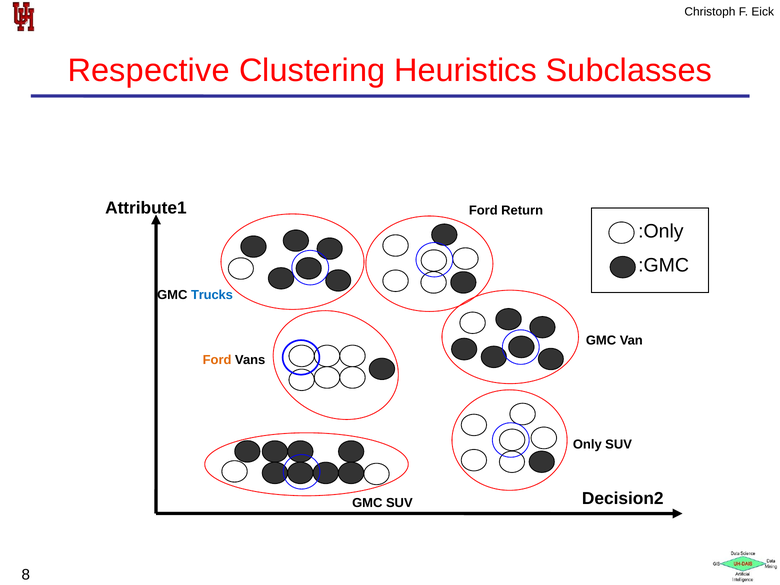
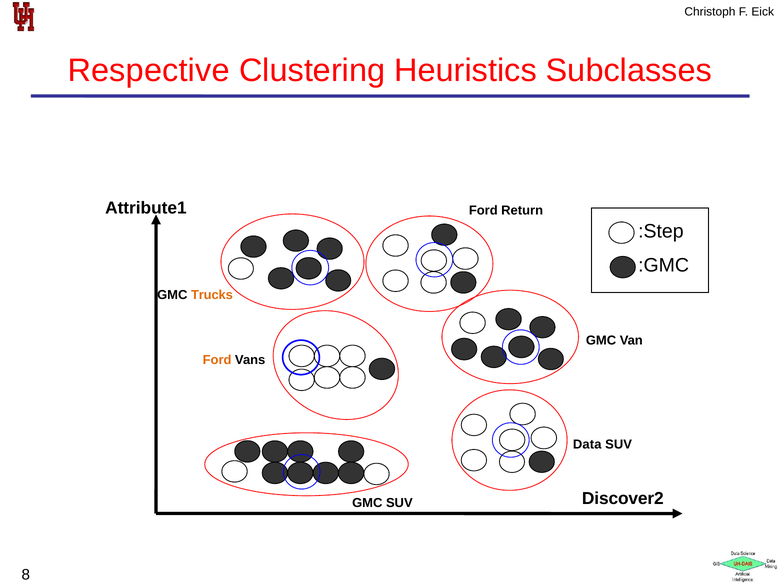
:Only: :Only -> :Step (661, 231)
Trucks colour: blue -> orange (212, 295)
Only: Only -> Data (587, 445)
Decision2: Decision2 -> Discover2 (623, 498)
